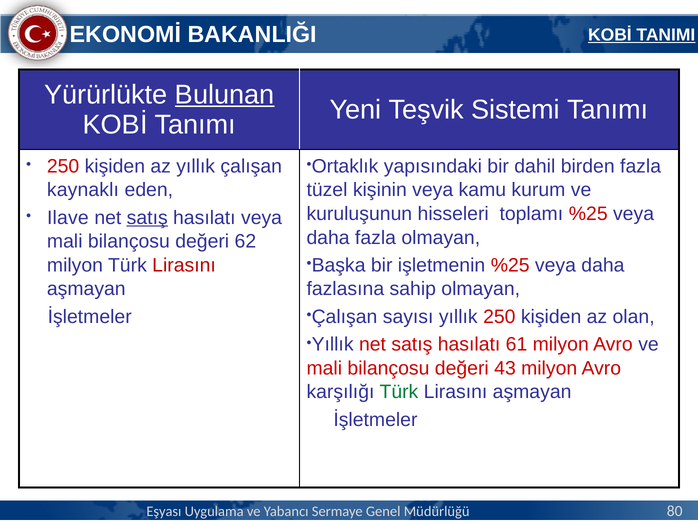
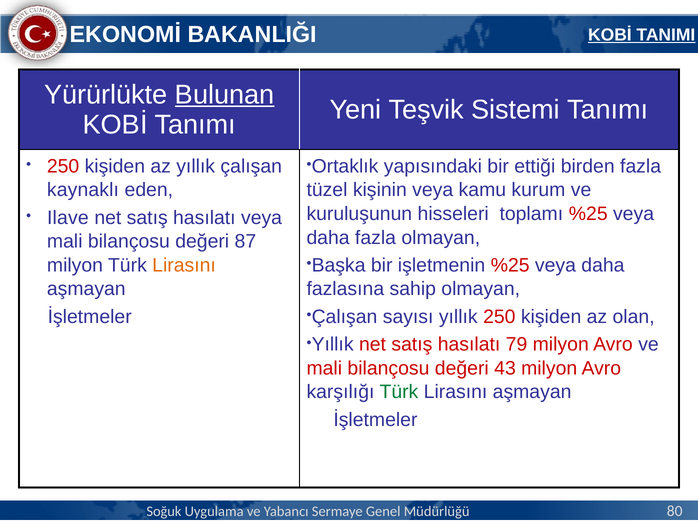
dahil: dahil -> ettiği (535, 166)
satış underline: present -> none (147, 217)
62: 62 -> 87 (245, 241)
Lirasını colour: red -> orange (184, 265)
61: 61 -> 79 (517, 344)
Eşyası: Eşyası -> Soğuk (164, 511)
